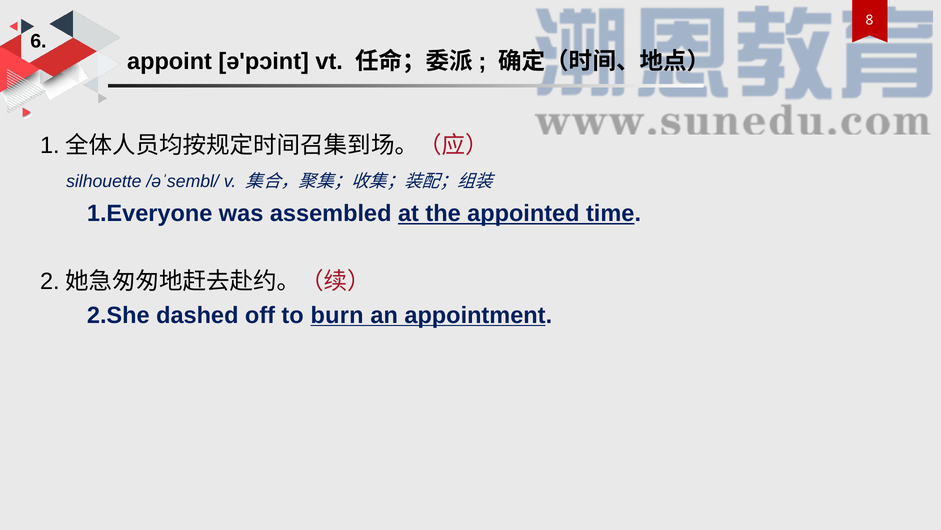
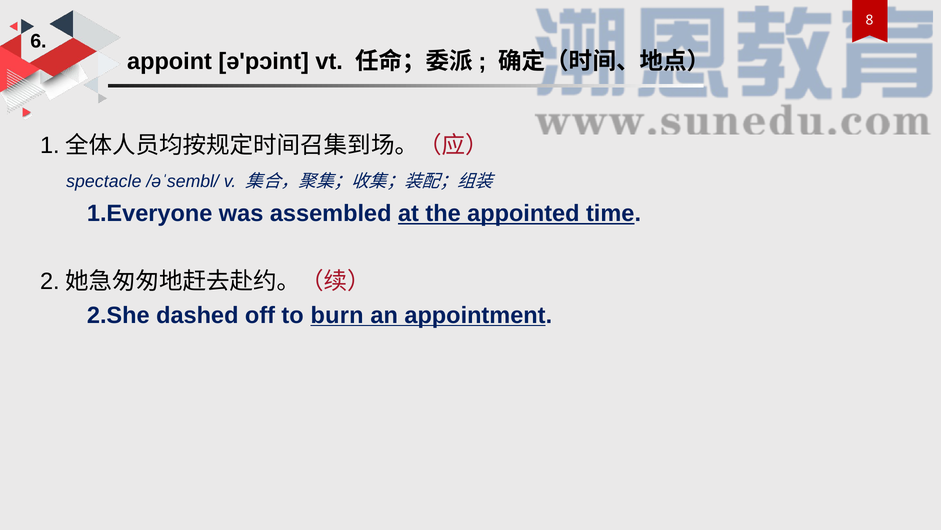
silhouette: silhouette -> spectacle (104, 181)
